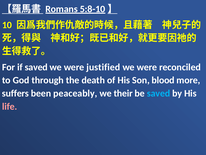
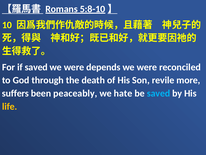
justified: justified -> depends (103, 67)
blood: blood -> revile (163, 80)
their: their -> hate (123, 93)
life colour: pink -> yellow (10, 106)
